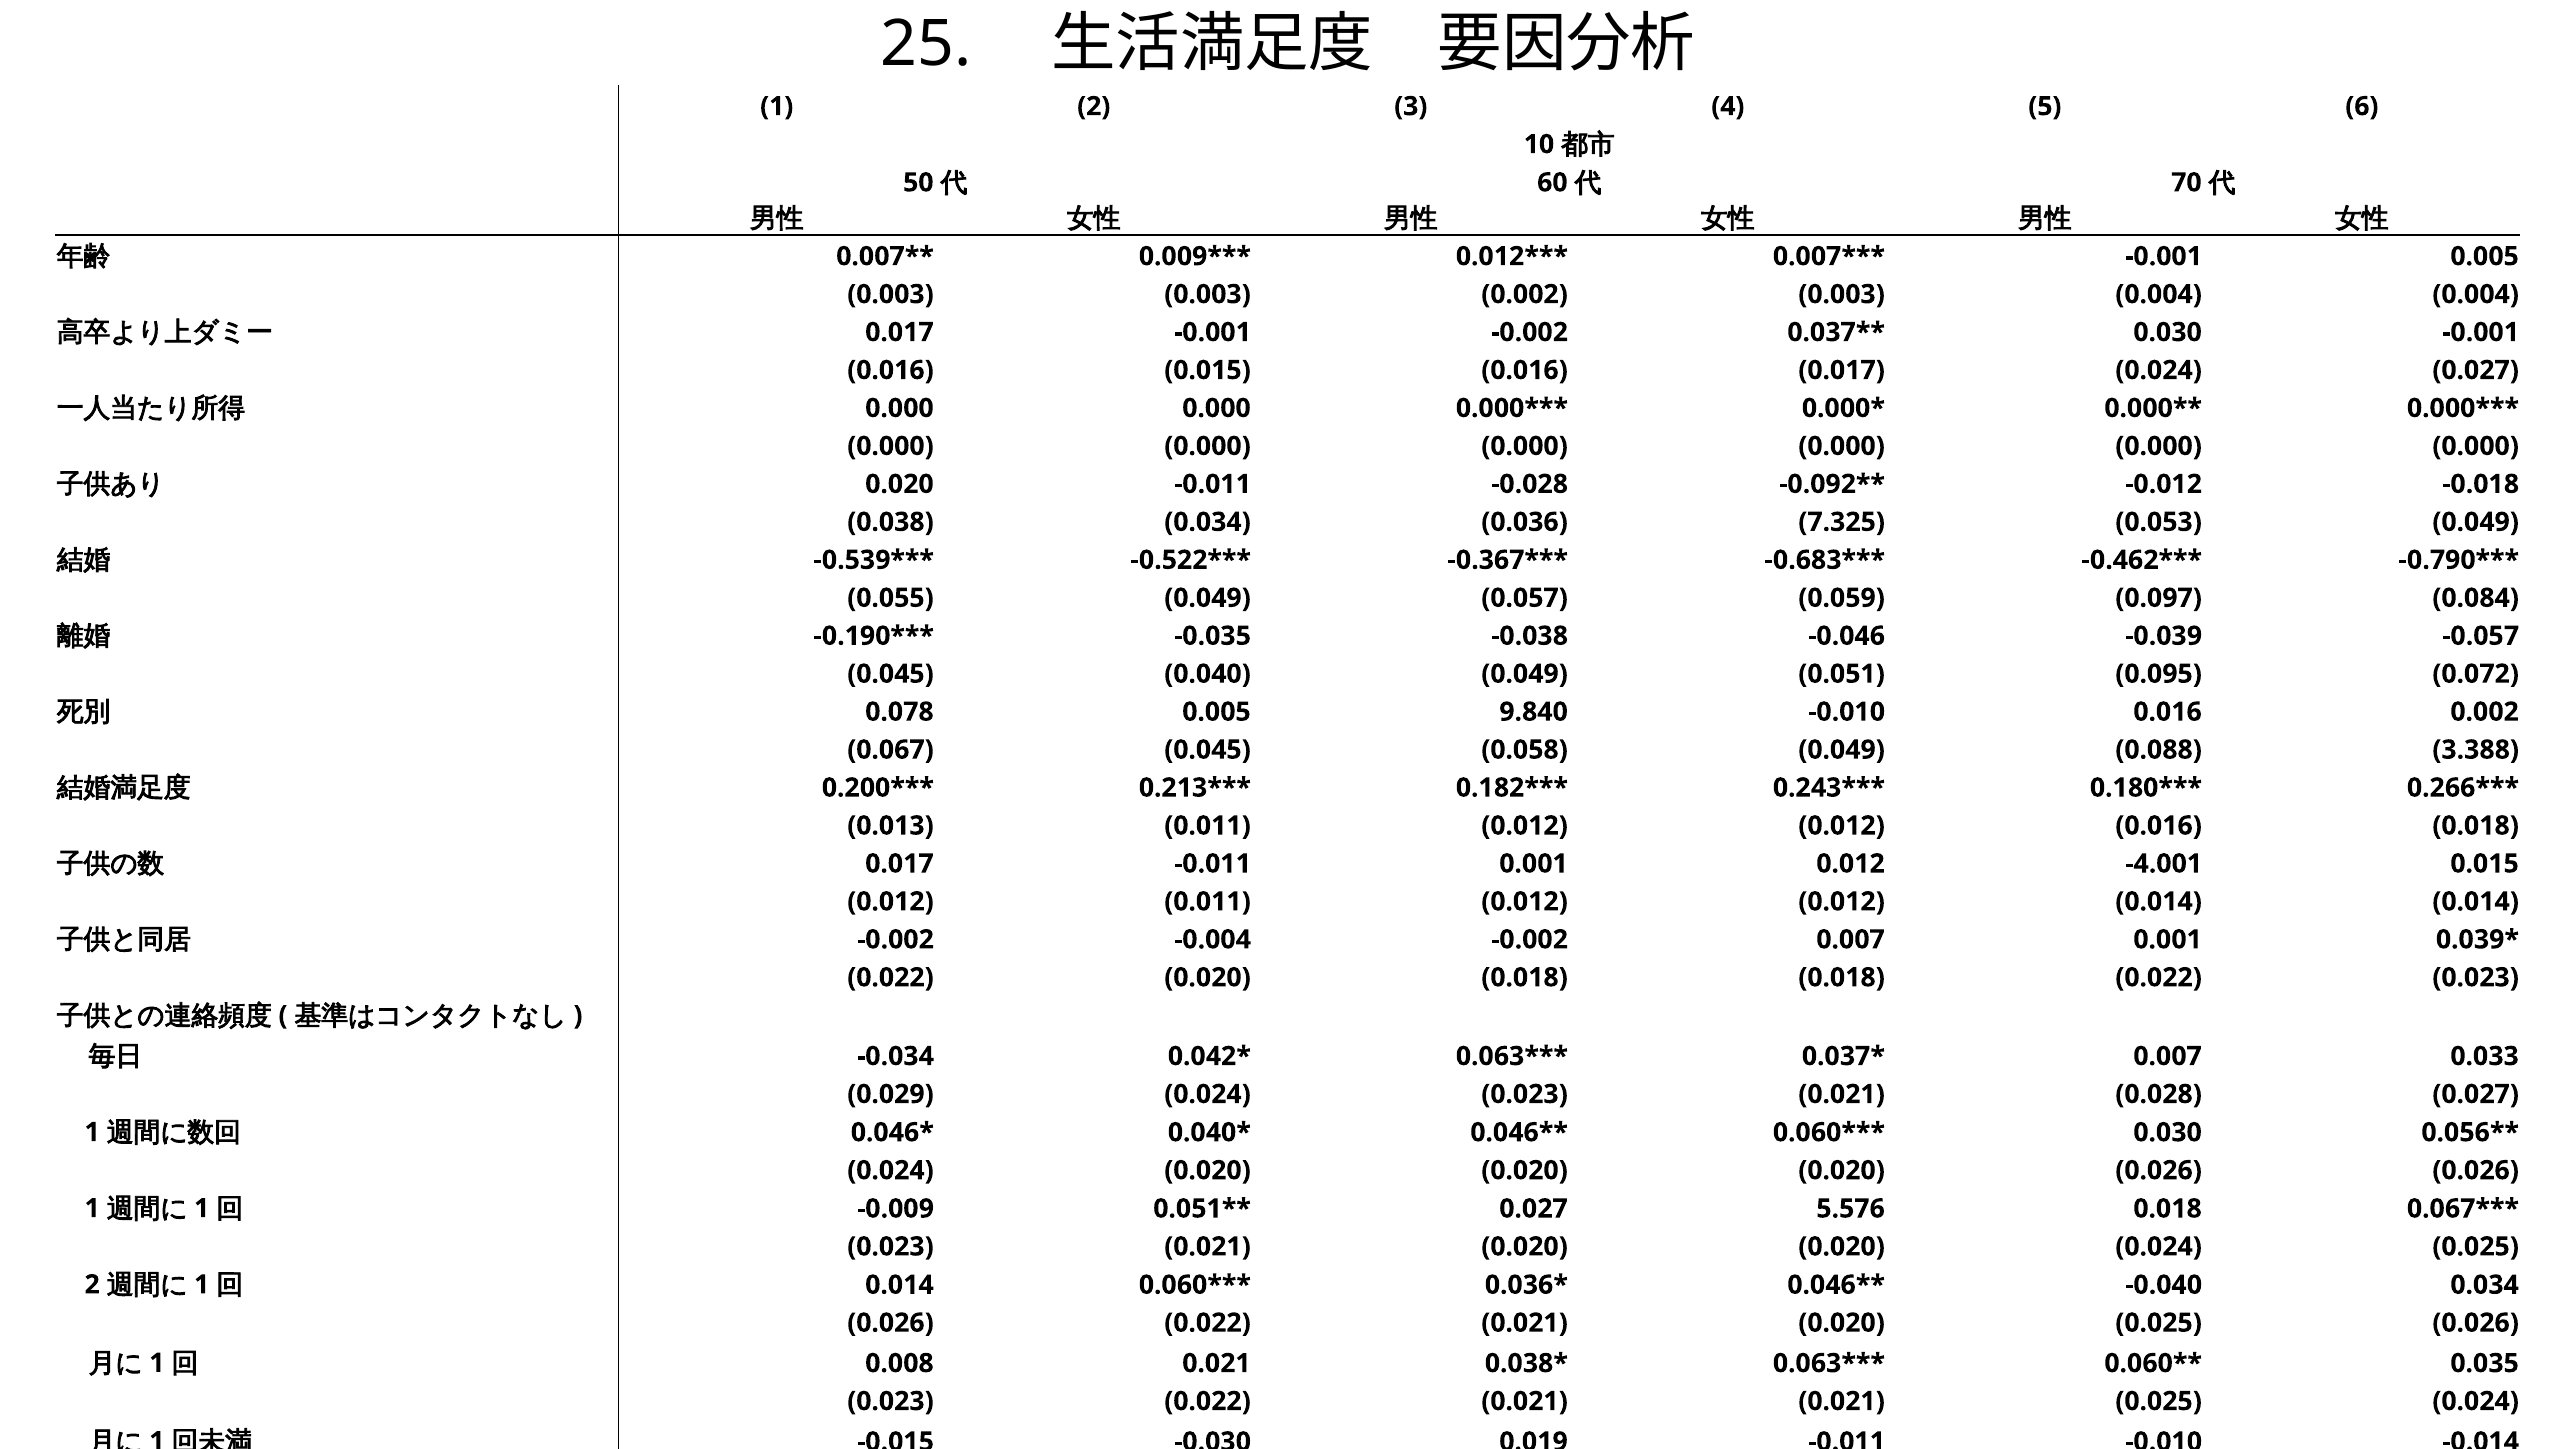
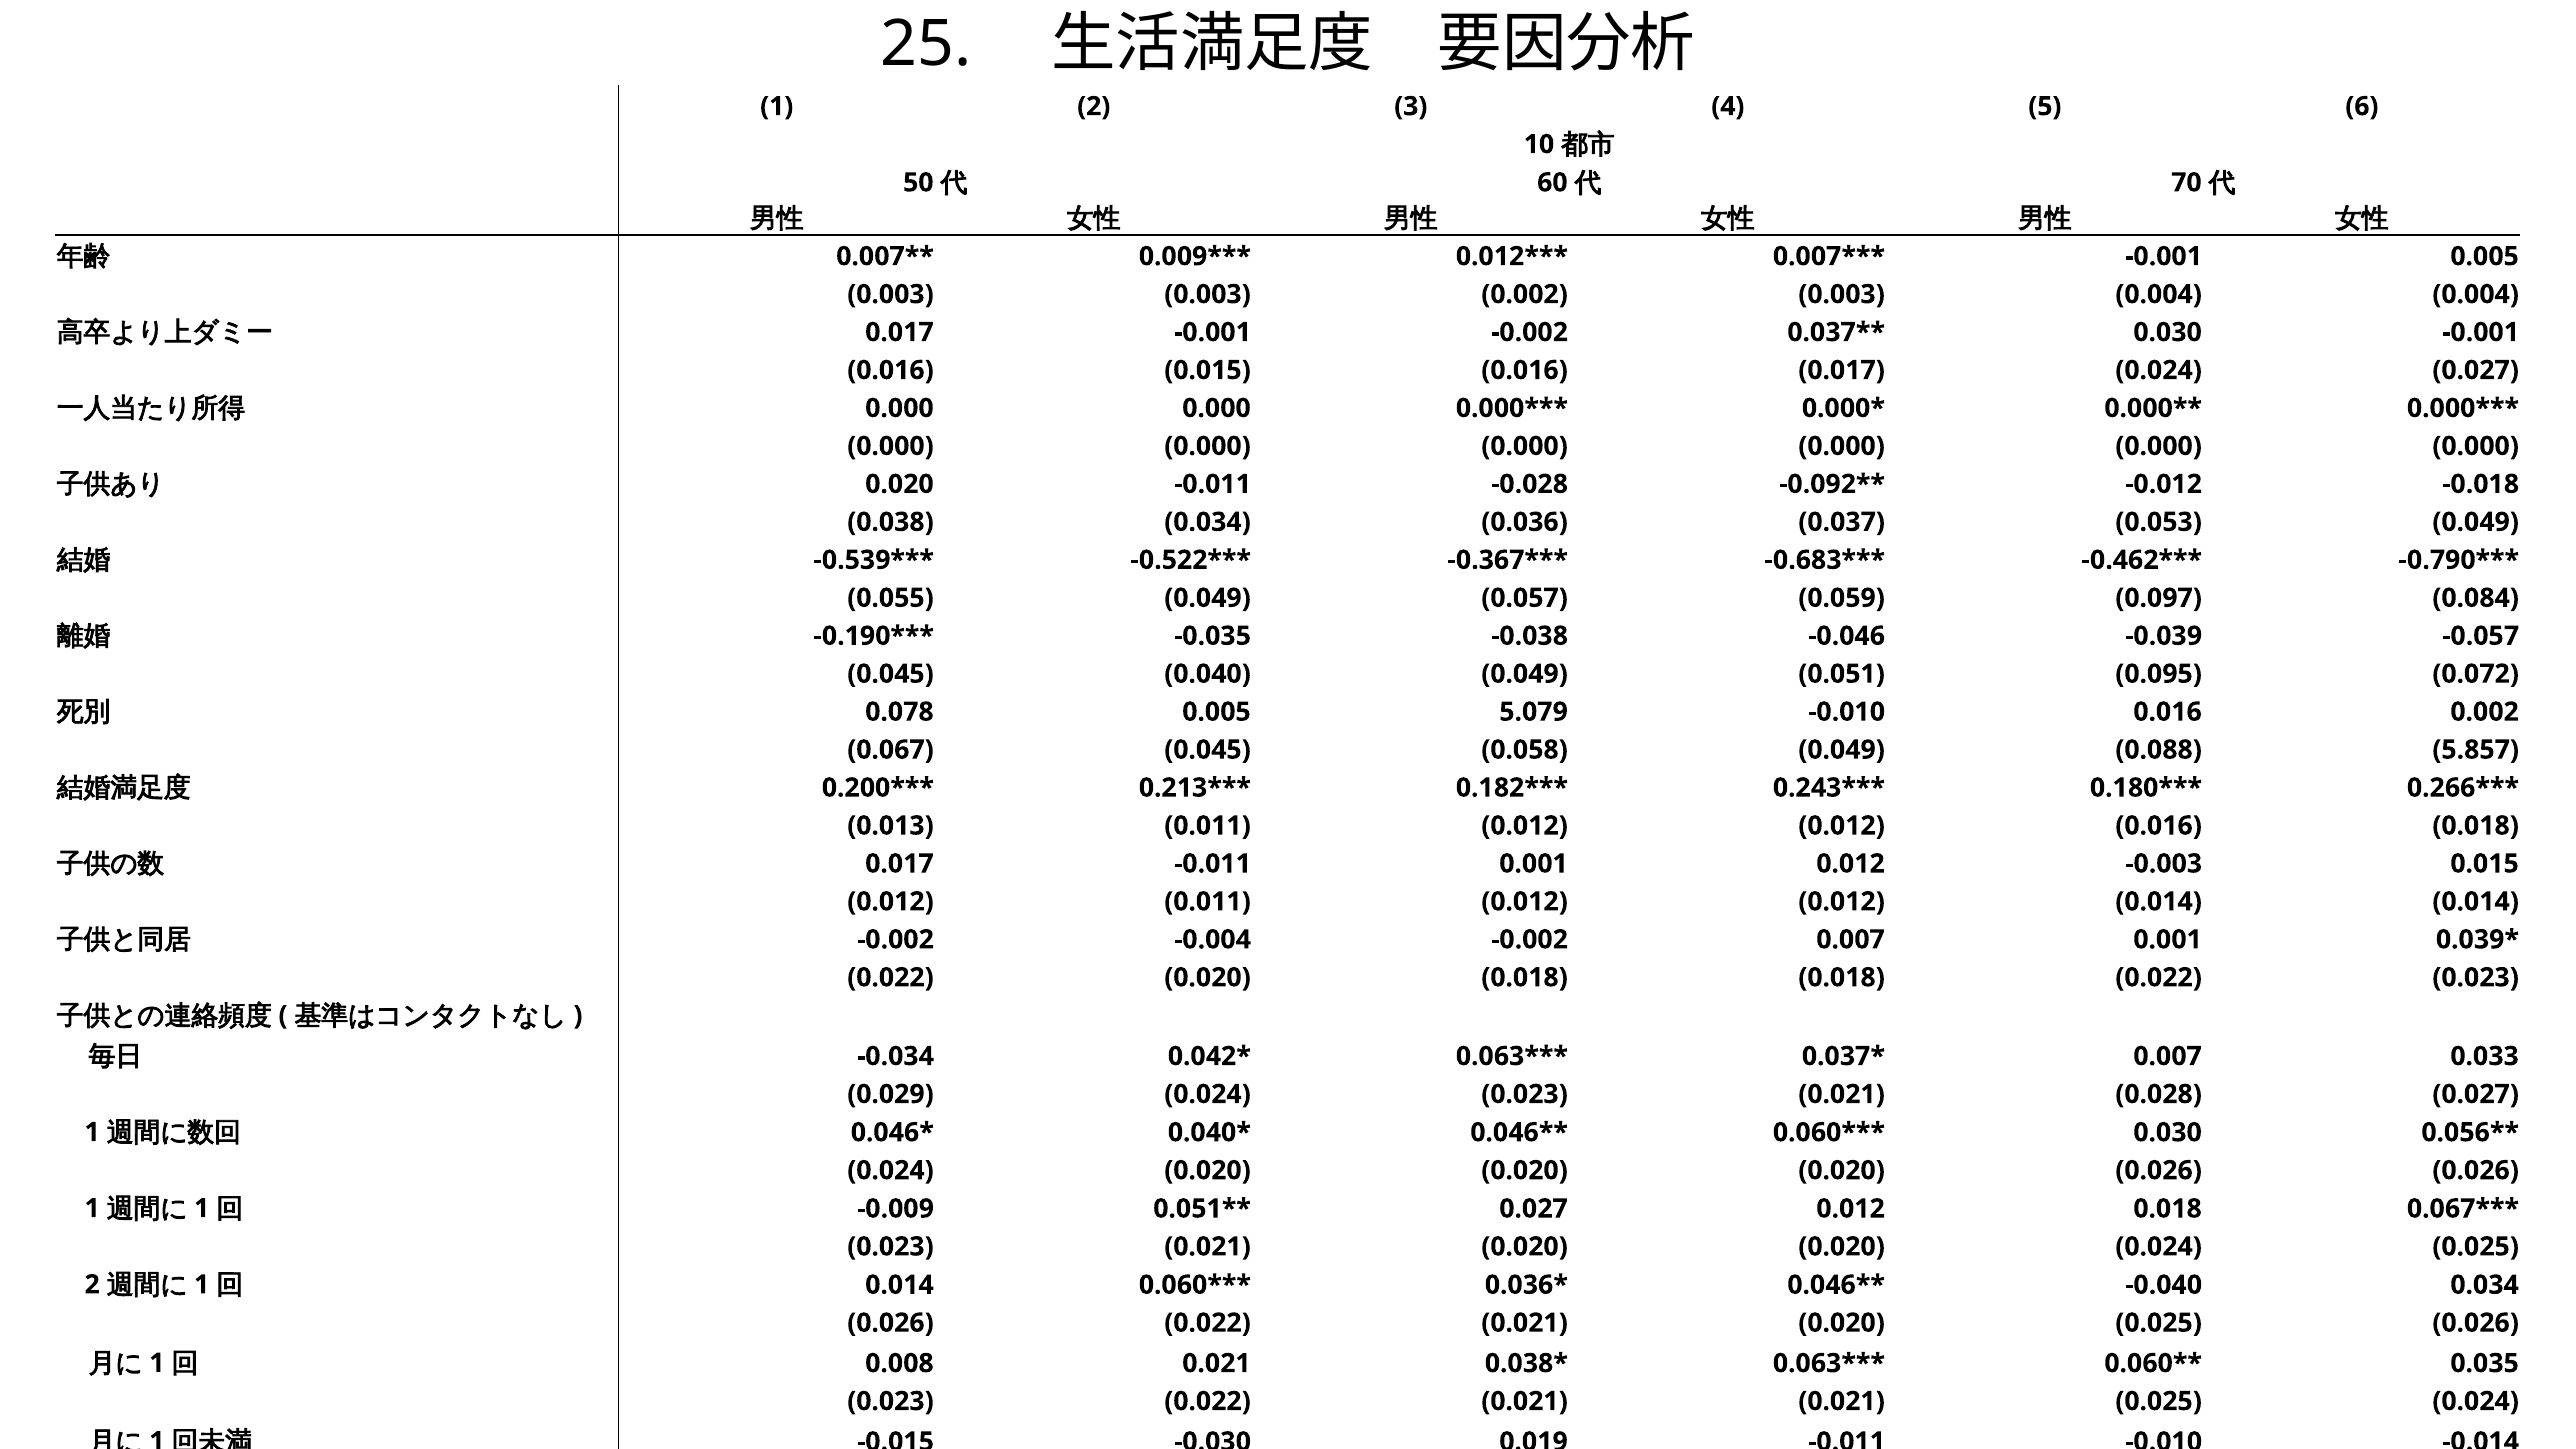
7.325: 7.325 -> 0.037 (1842, 522)
9.840: 9.840 -> 5.079 (1534, 712)
3.388: 3.388 -> 5.857 (2476, 750)
-4.001: -4.001 -> -0.003 (2164, 864)
0.027 5.576: 5.576 -> 0.012 (1851, 1209)
